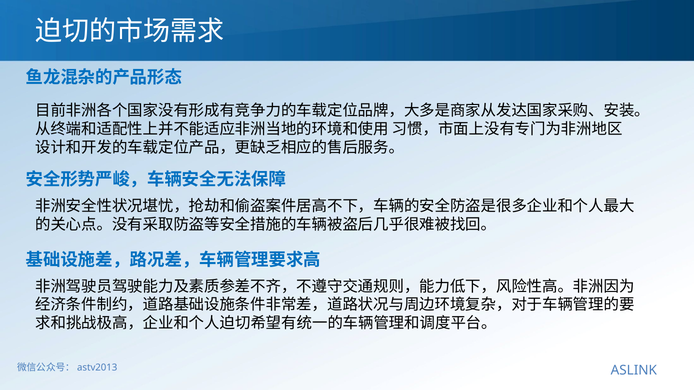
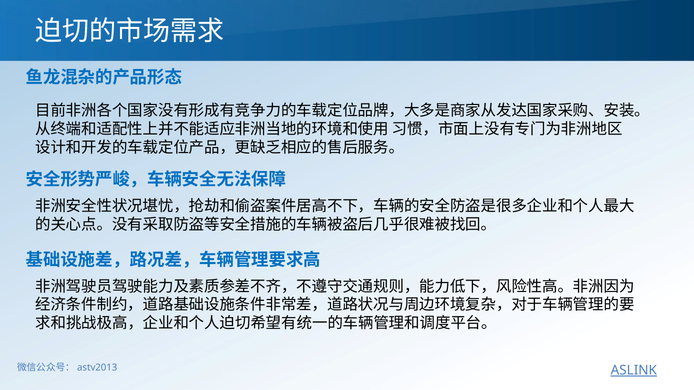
ASLINK underline: none -> present (634, 371)
